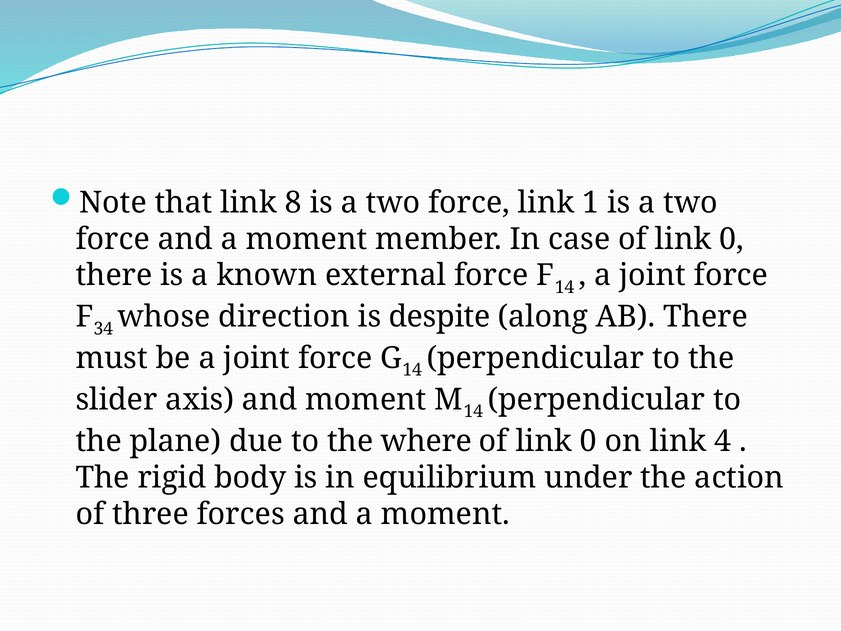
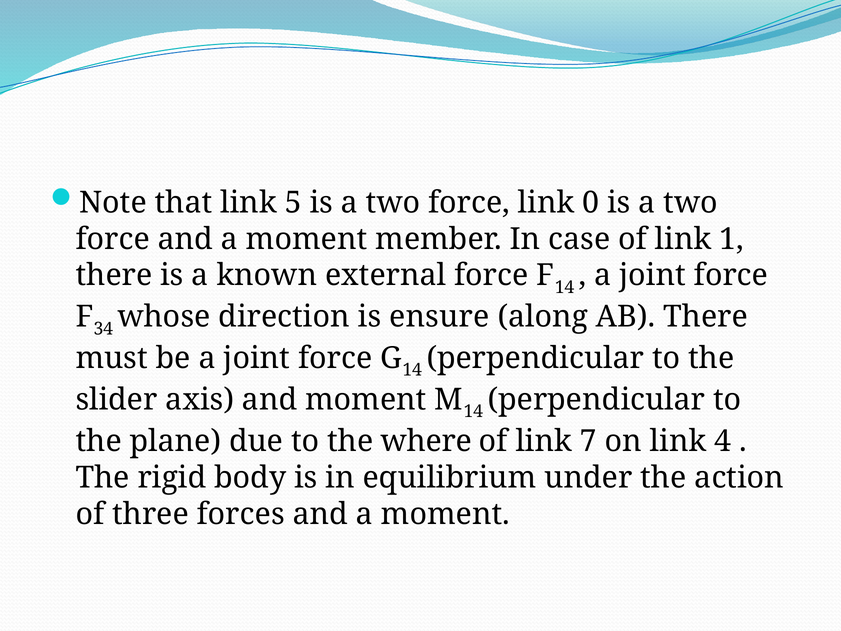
8: 8 -> 5 (293, 202)
1: 1 -> 0 (591, 202)
case of link 0: 0 -> 1 (732, 239)
despite: despite -> ensure (439, 317)
0: 0 -> 7 (588, 441)
